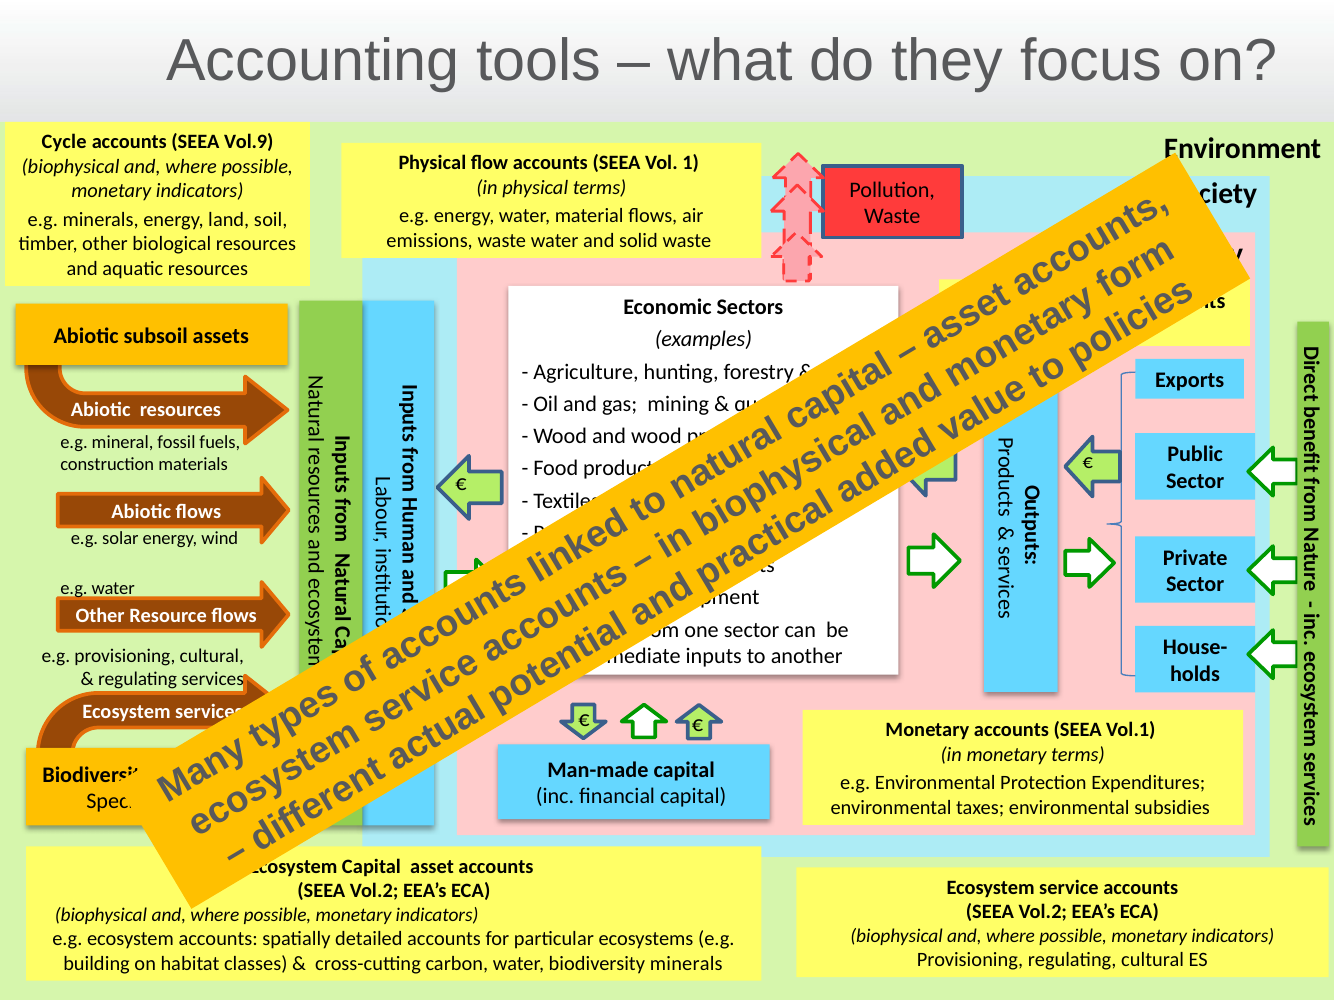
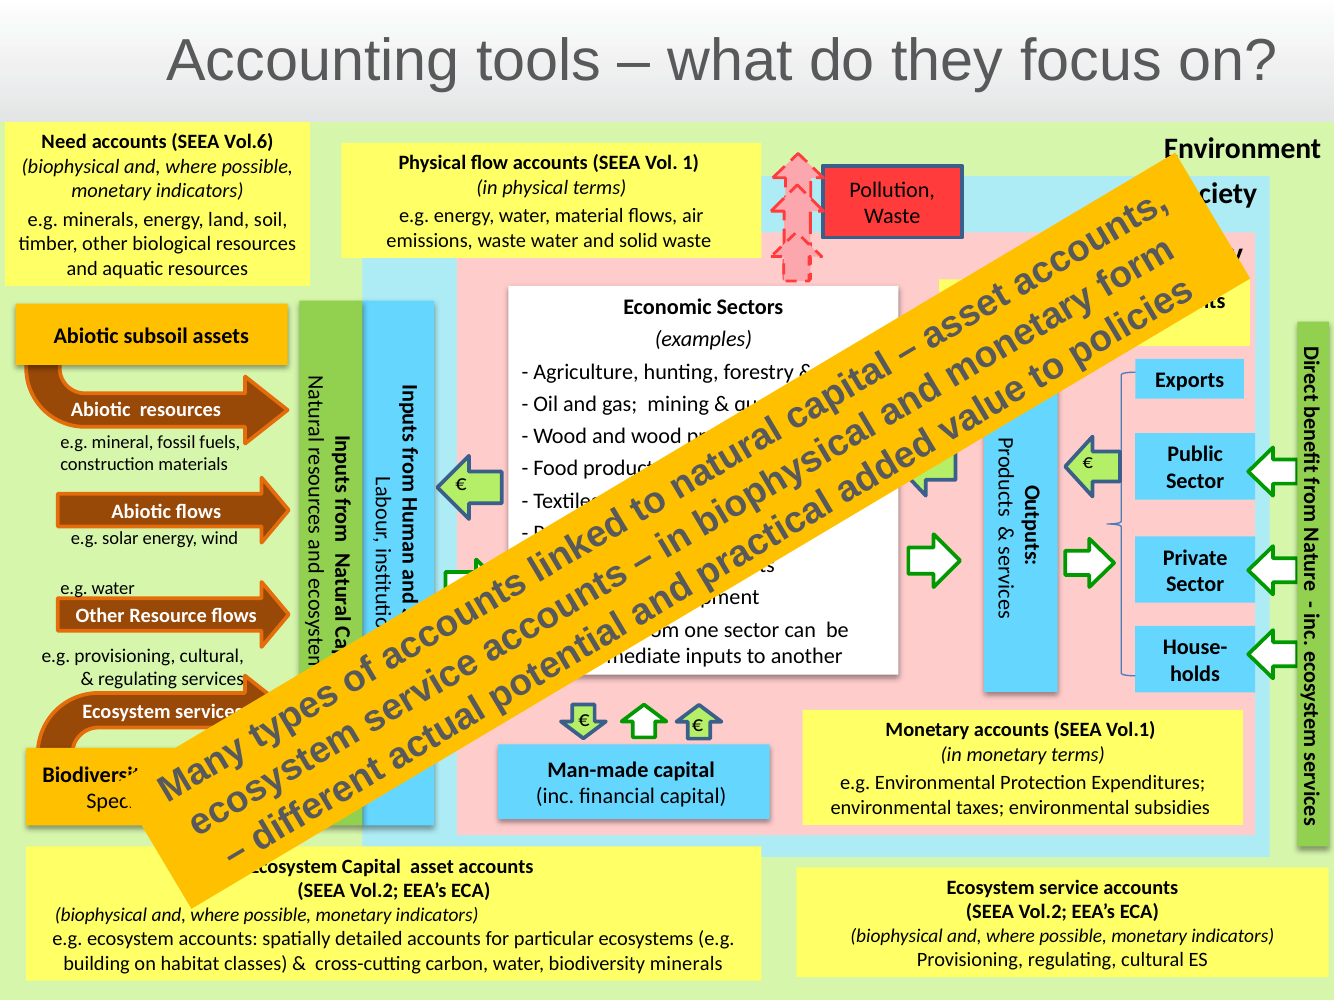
Cycle: Cycle -> Need (64, 142)
Vol.9: Vol.9 -> Vol.6 (249, 142)
